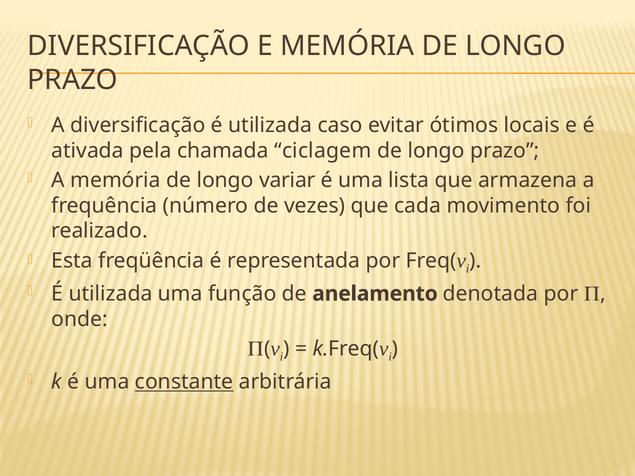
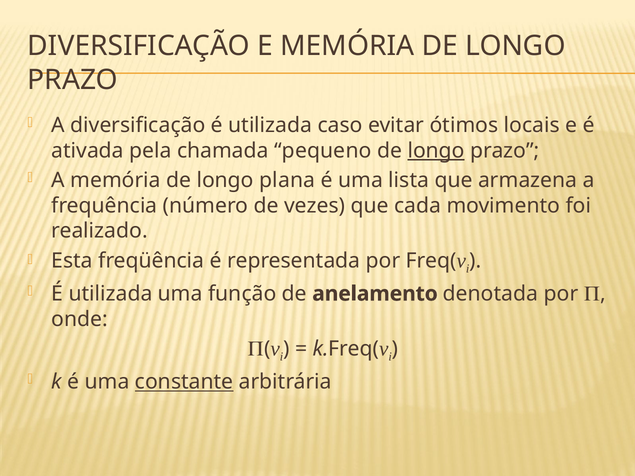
ciclagem: ciclagem -> pequeno (323, 151)
longo underline: none -> present (436, 151)
variar: variar -> plana (287, 180)
